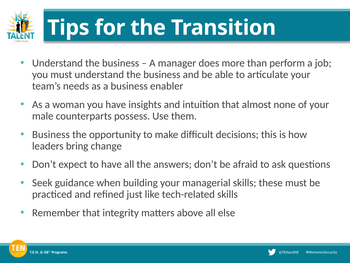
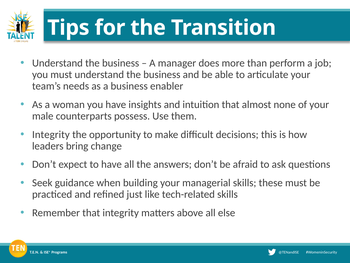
Business: Business -> Integrity (51, 134)
